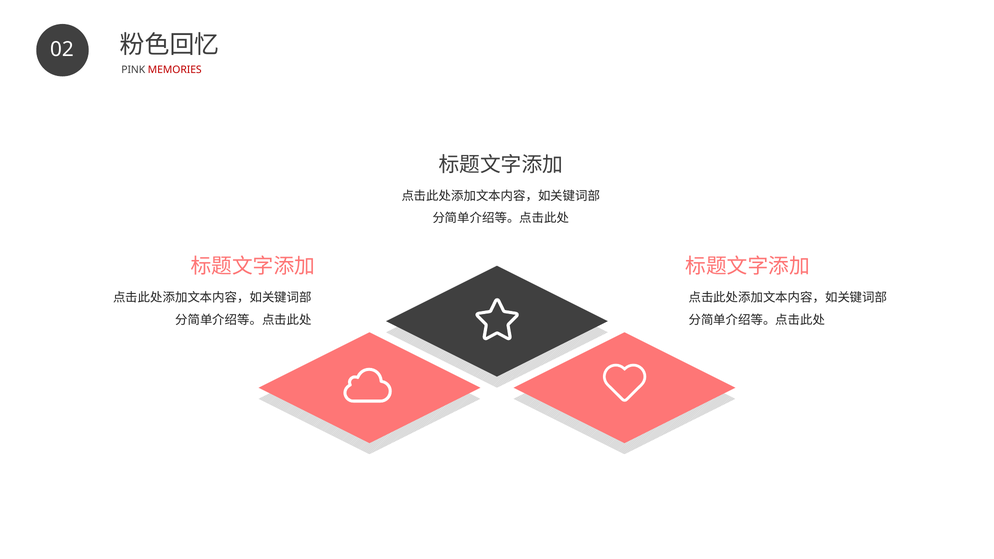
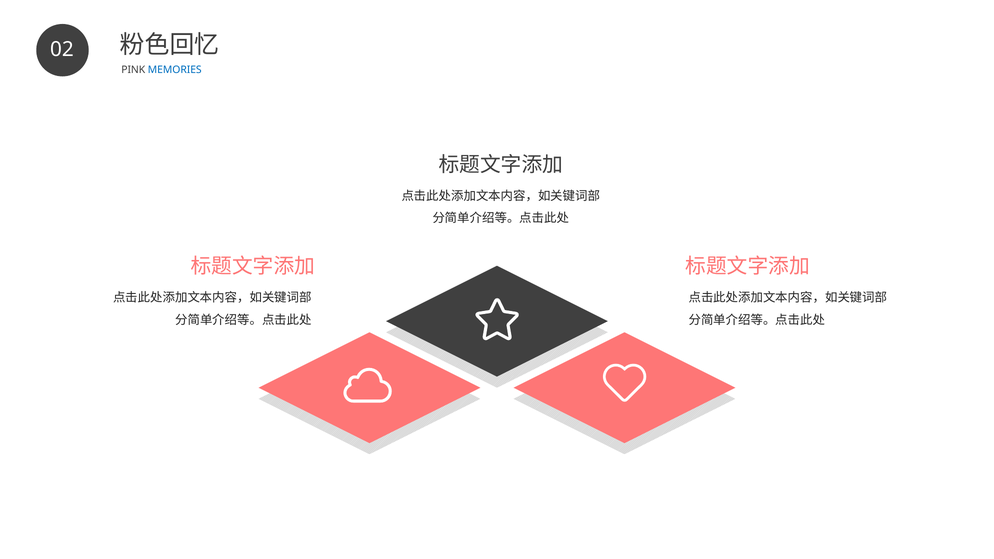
MEMORIES colour: red -> blue (175, 70)
